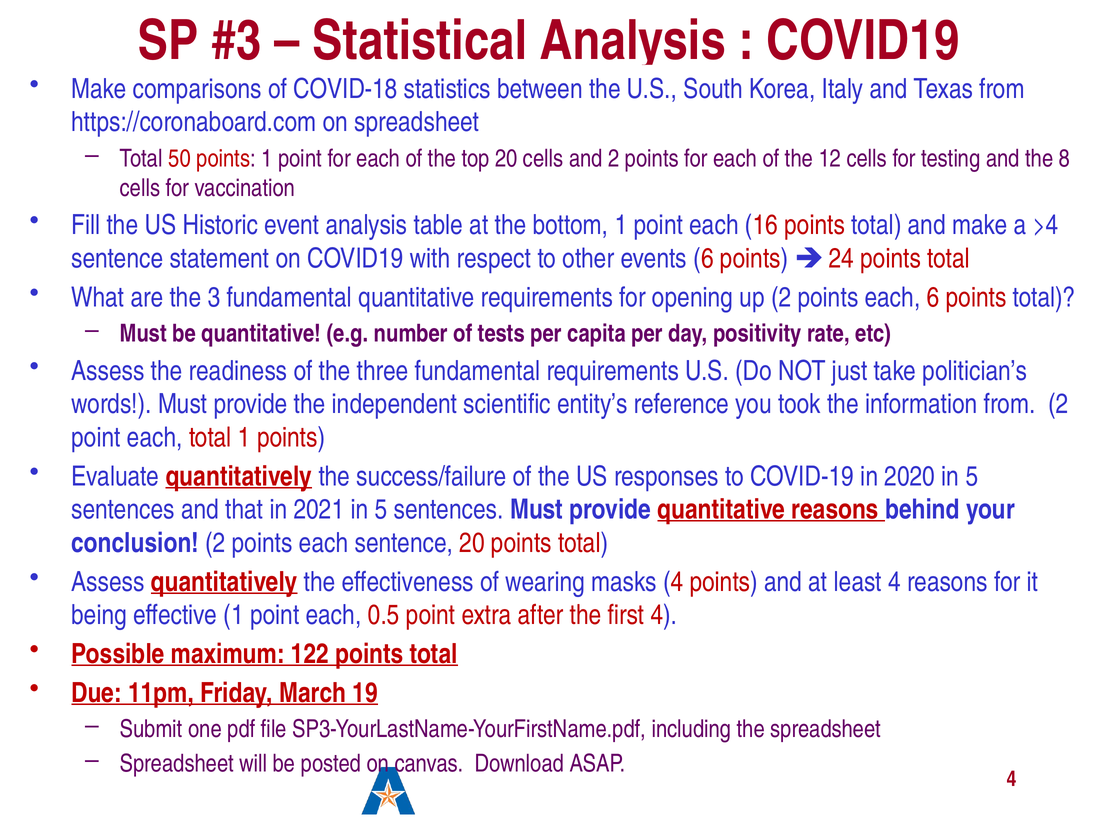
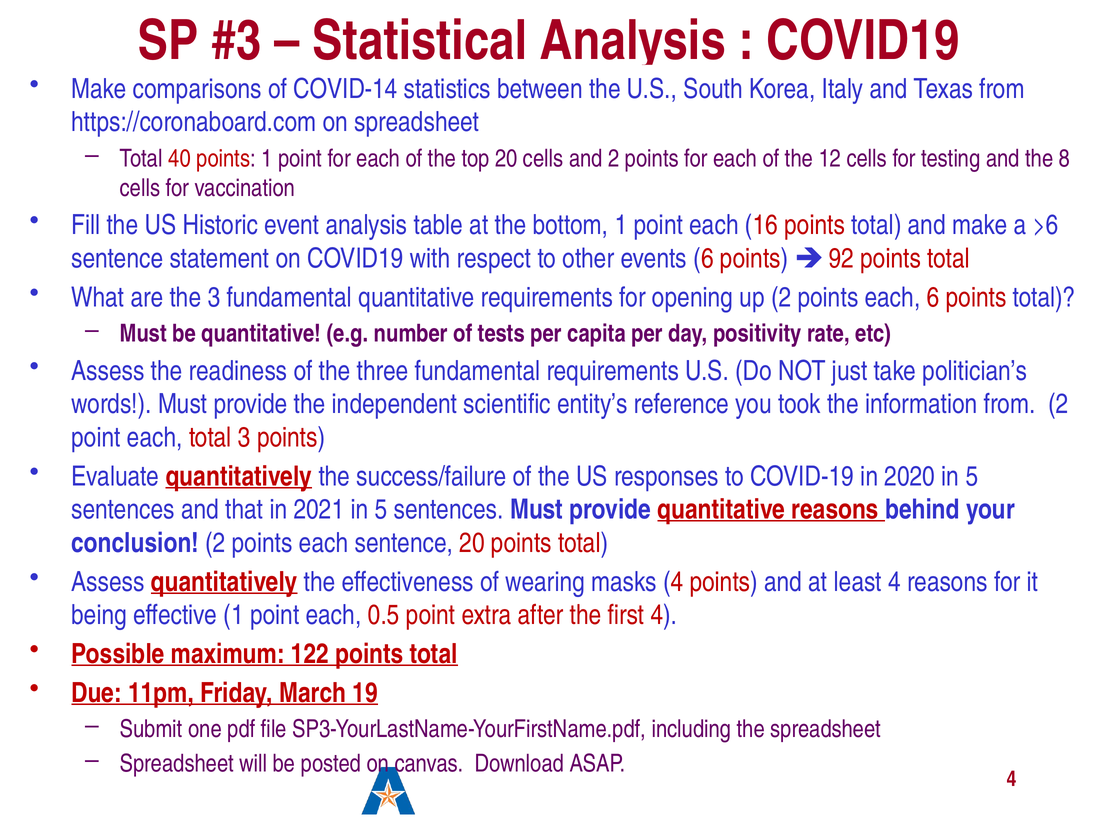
COVID-18: COVID-18 -> COVID-14 (346, 89)
50: 50 -> 40 (180, 159)
>4: >4 -> >6 (1046, 225)
24: 24 -> 92 (841, 259)
total 1: 1 -> 3 (244, 438)
